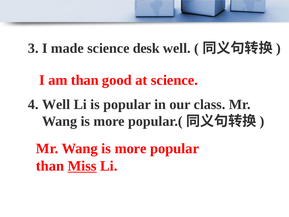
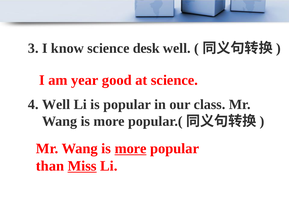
made: made -> know (67, 48)
am than: than -> year (85, 80)
more underline: none -> present (131, 148)
